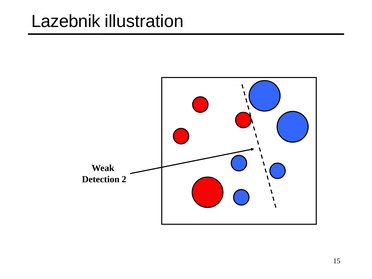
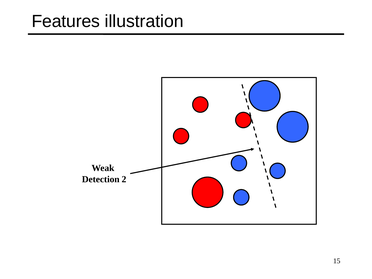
Lazebnik: Lazebnik -> Features (66, 21)
